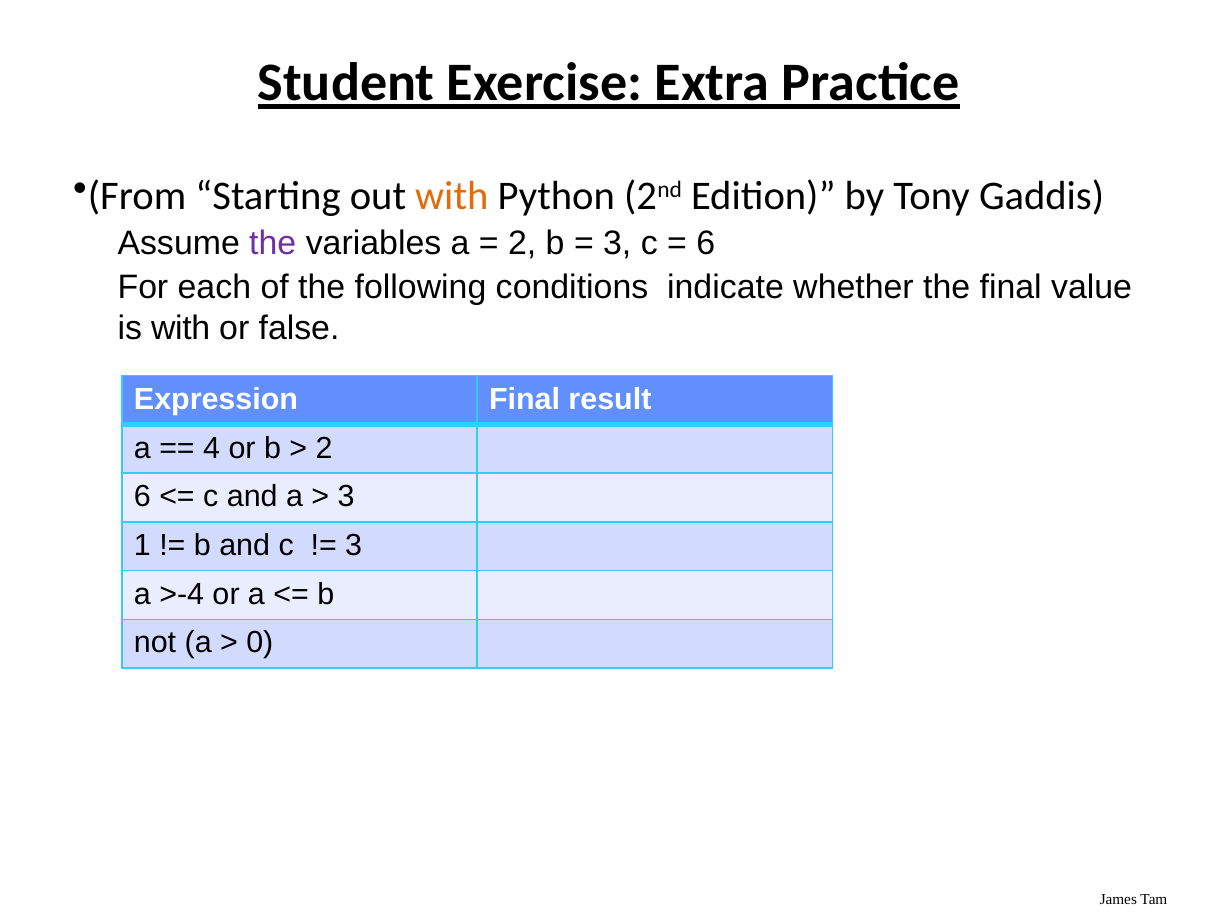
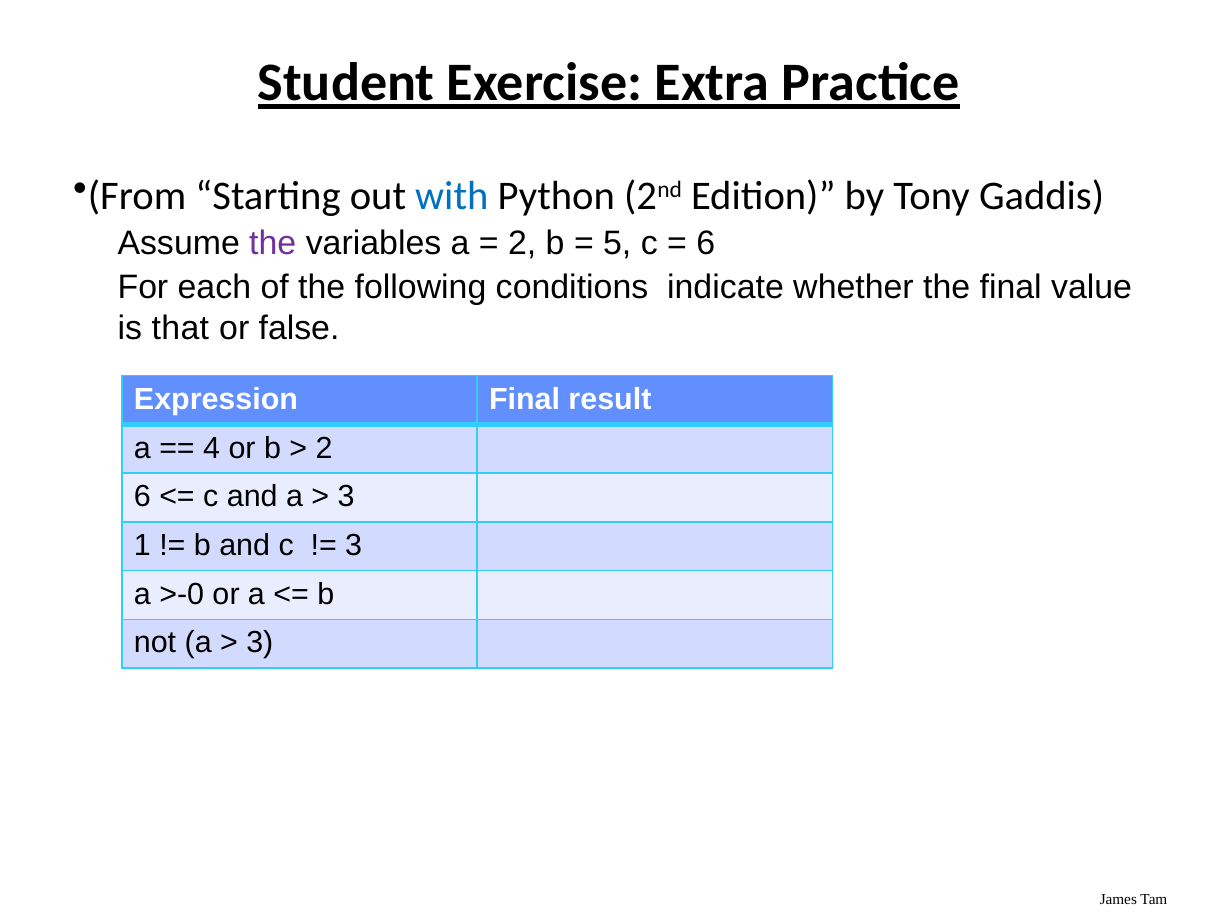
with colour: orange -> blue (452, 196)
3: 3 -> 5 (617, 243)
is with: with -> that (180, 328)
>-4: >-4 -> >-0 (182, 594)
0: 0 -> 3 (260, 643)
